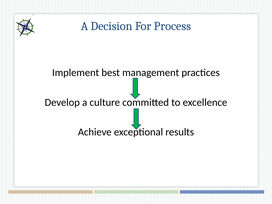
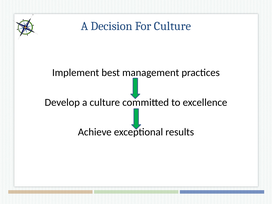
For Process: Process -> Culture (172, 26)
